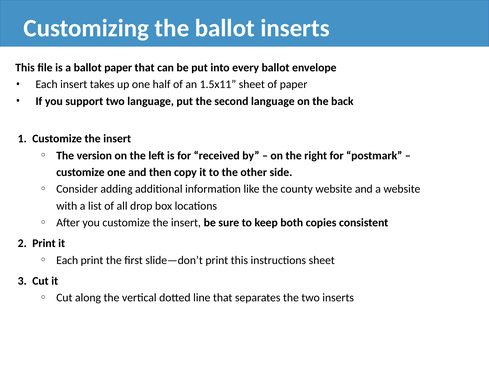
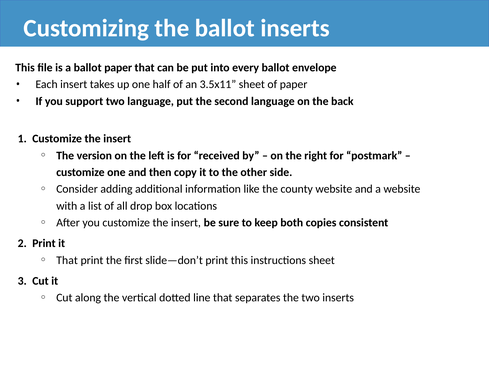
1.5x11: 1.5x11 -> 3.5x11 (218, 84)
Each: Each -> That (67, 260)
